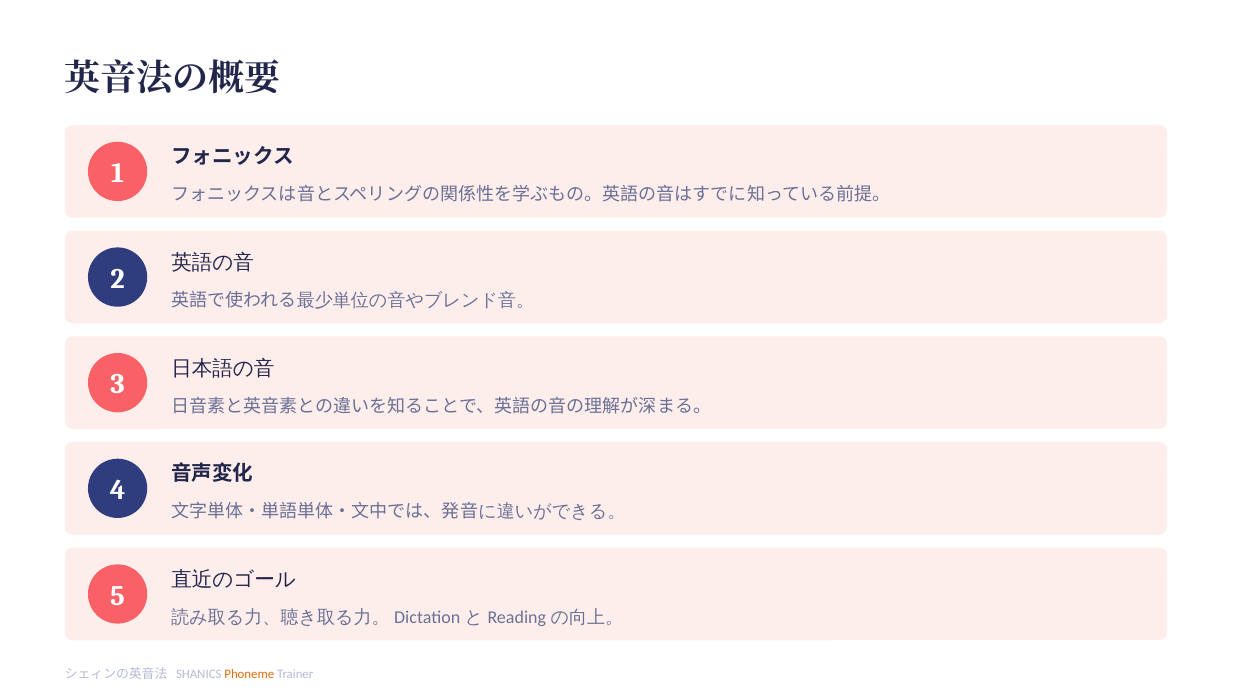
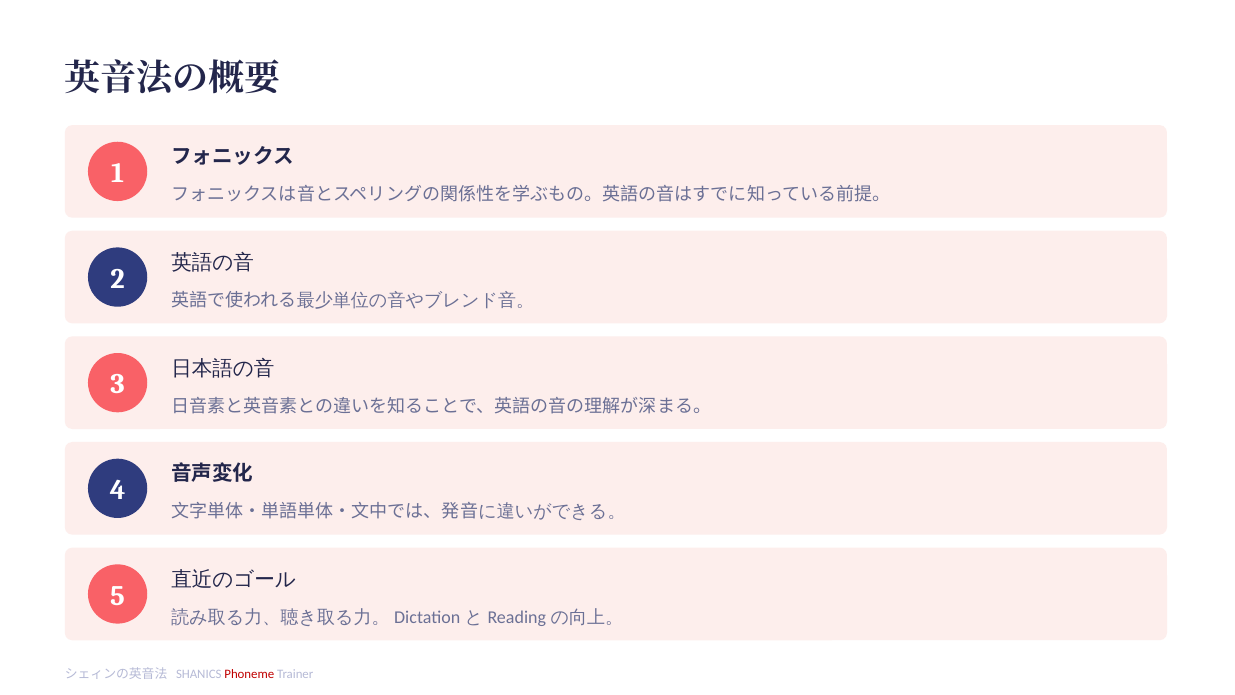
Phoneme colour: orange -> red (249, 674)
